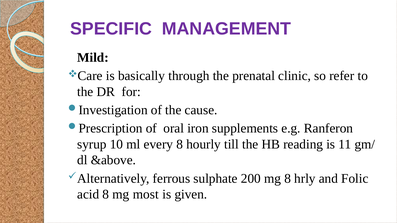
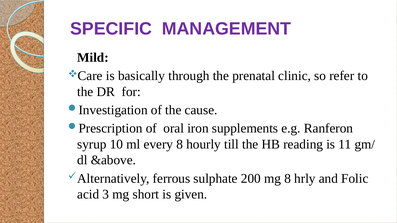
acid 8: 8 -> 3 (106, 195)
most: most -> short (146, 195)
